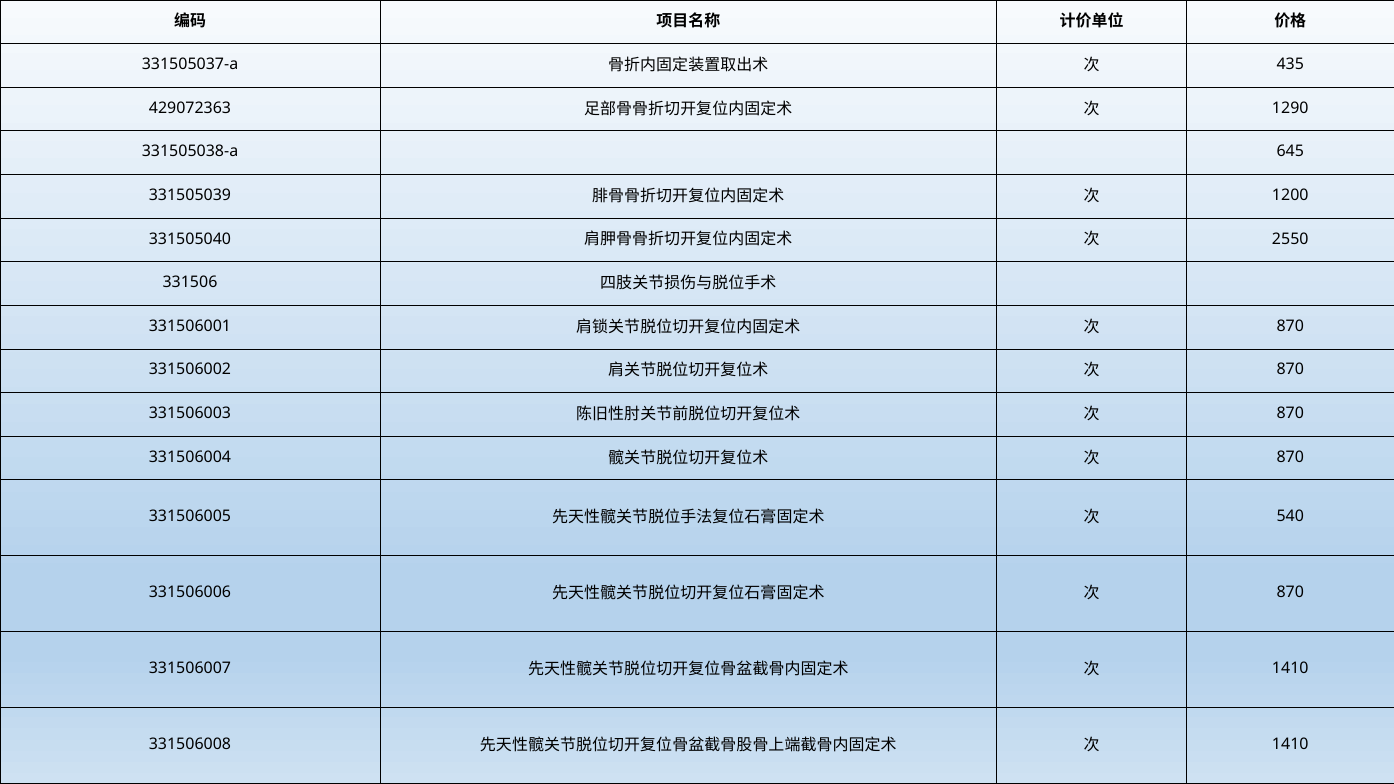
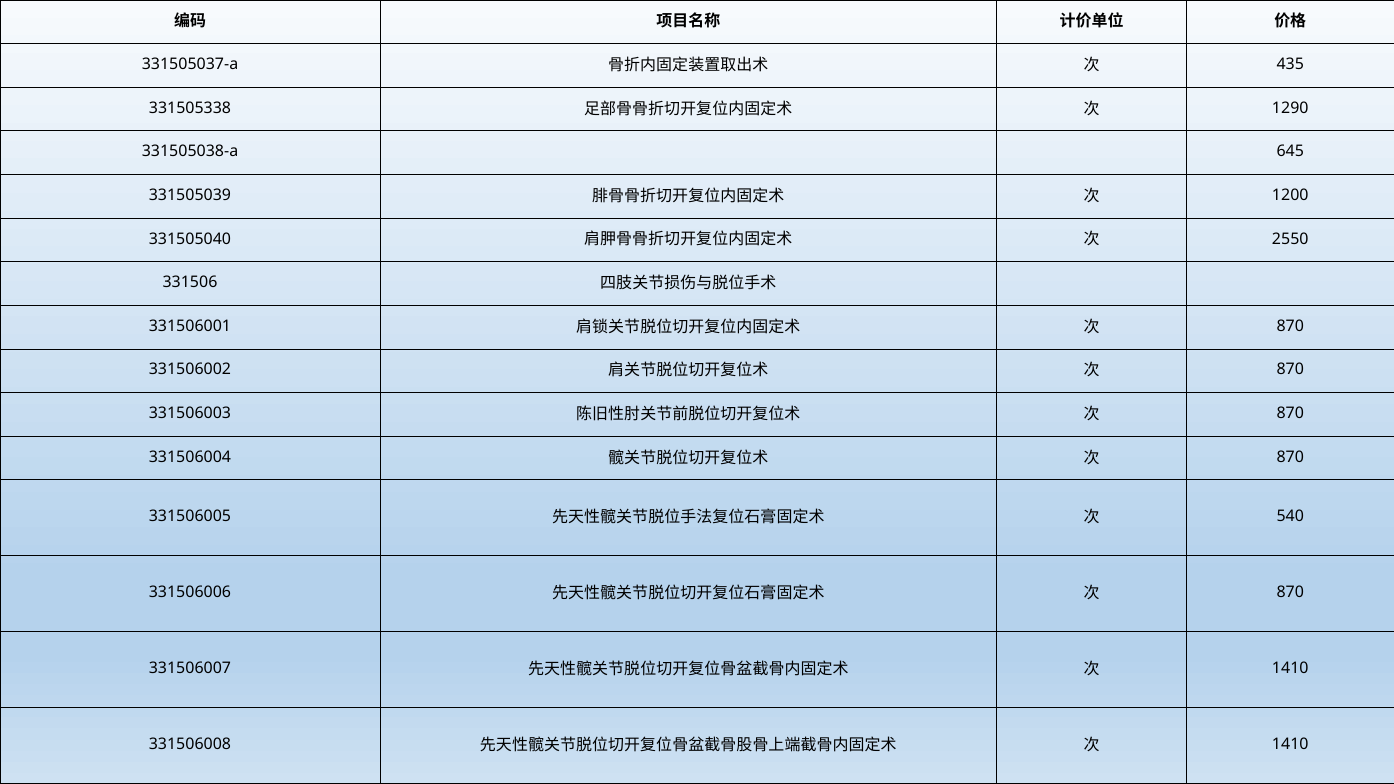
429072363: 429072363 -> 331505338 (190, 108)
